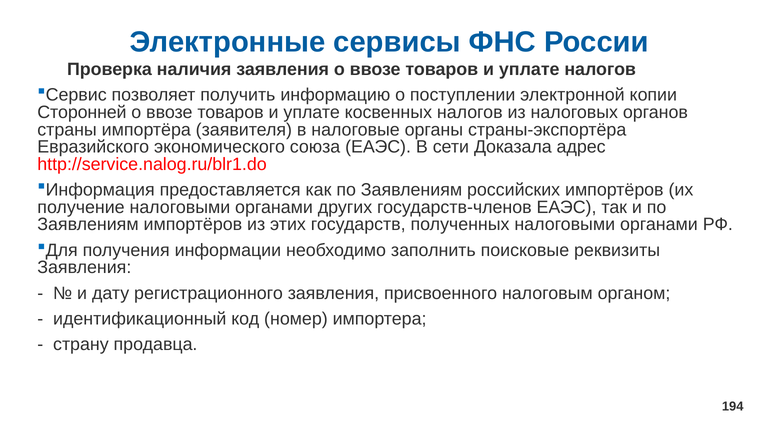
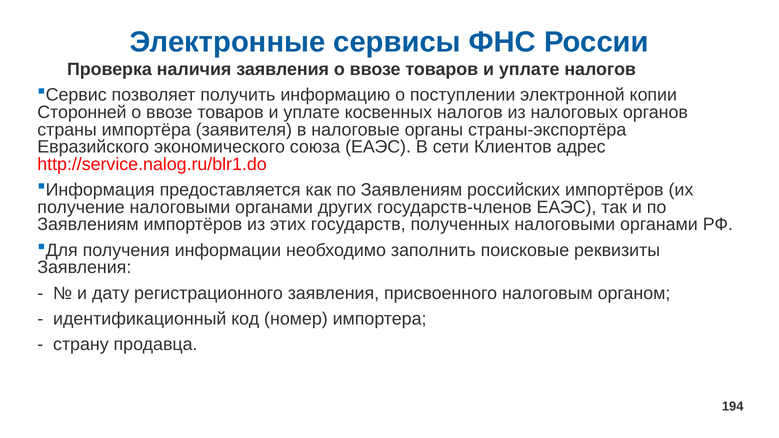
Доказала: Доказала -> Клиентов (513, 147)
